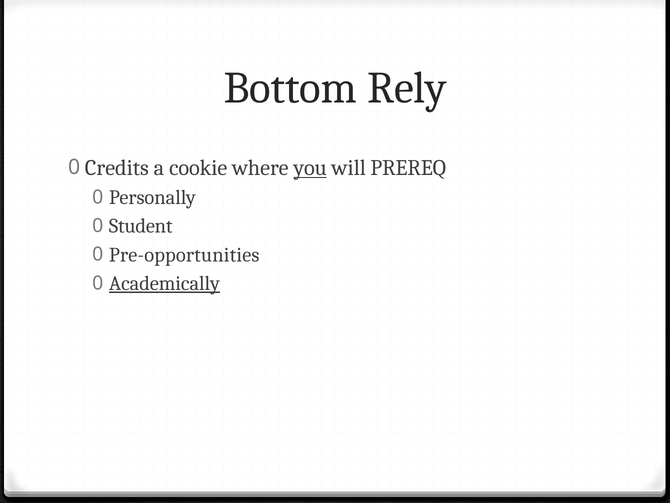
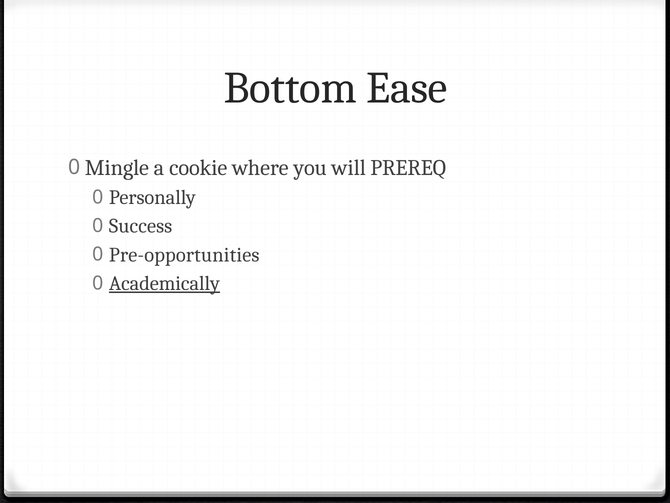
Rely: Rely -> Ease (407, 88)
Credits: Credits -> Mingle (117, 168)
you underline: present -> none (310, 168)
Student: Student -> Success (141, 226)
